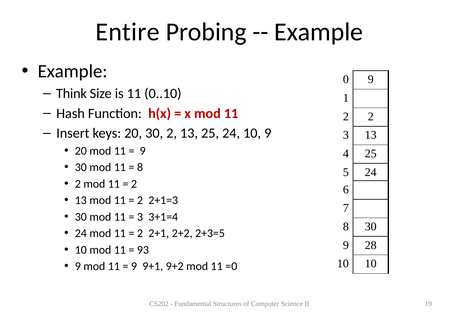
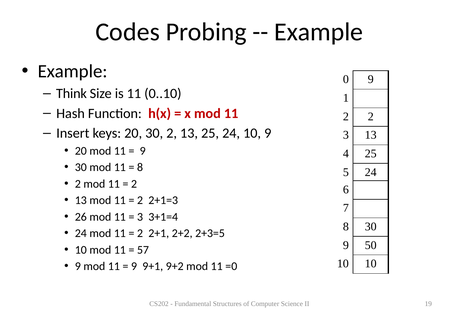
Entire: Entire -> Codes (128, 32)
30: 30 -> 26 (81, 217)
28: 28 -> 50 (371, 245)
93: 93 -> 57 (143, 250)
